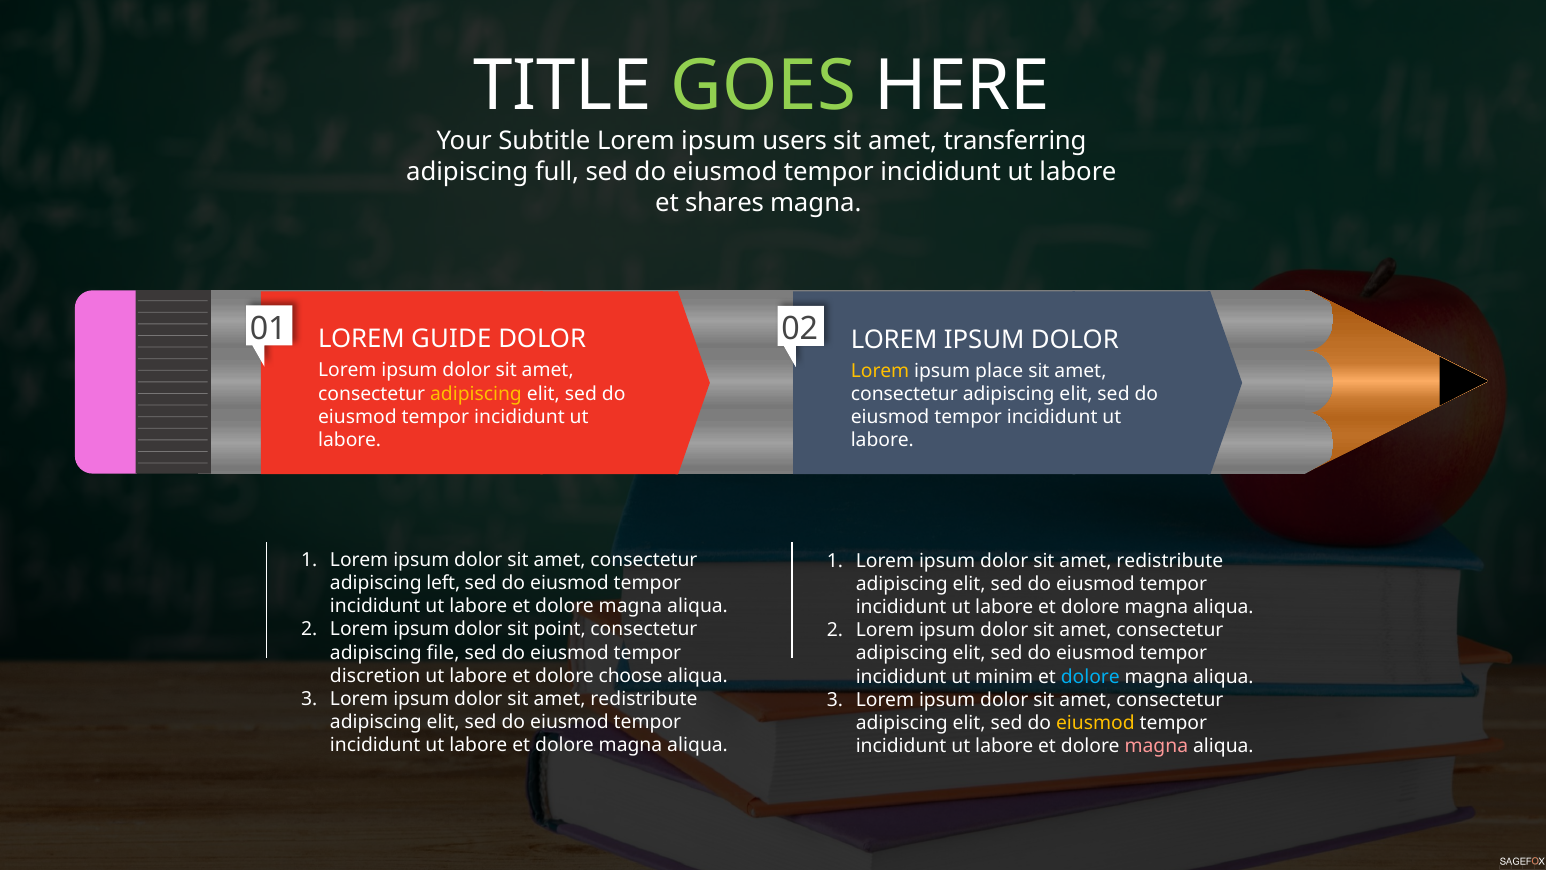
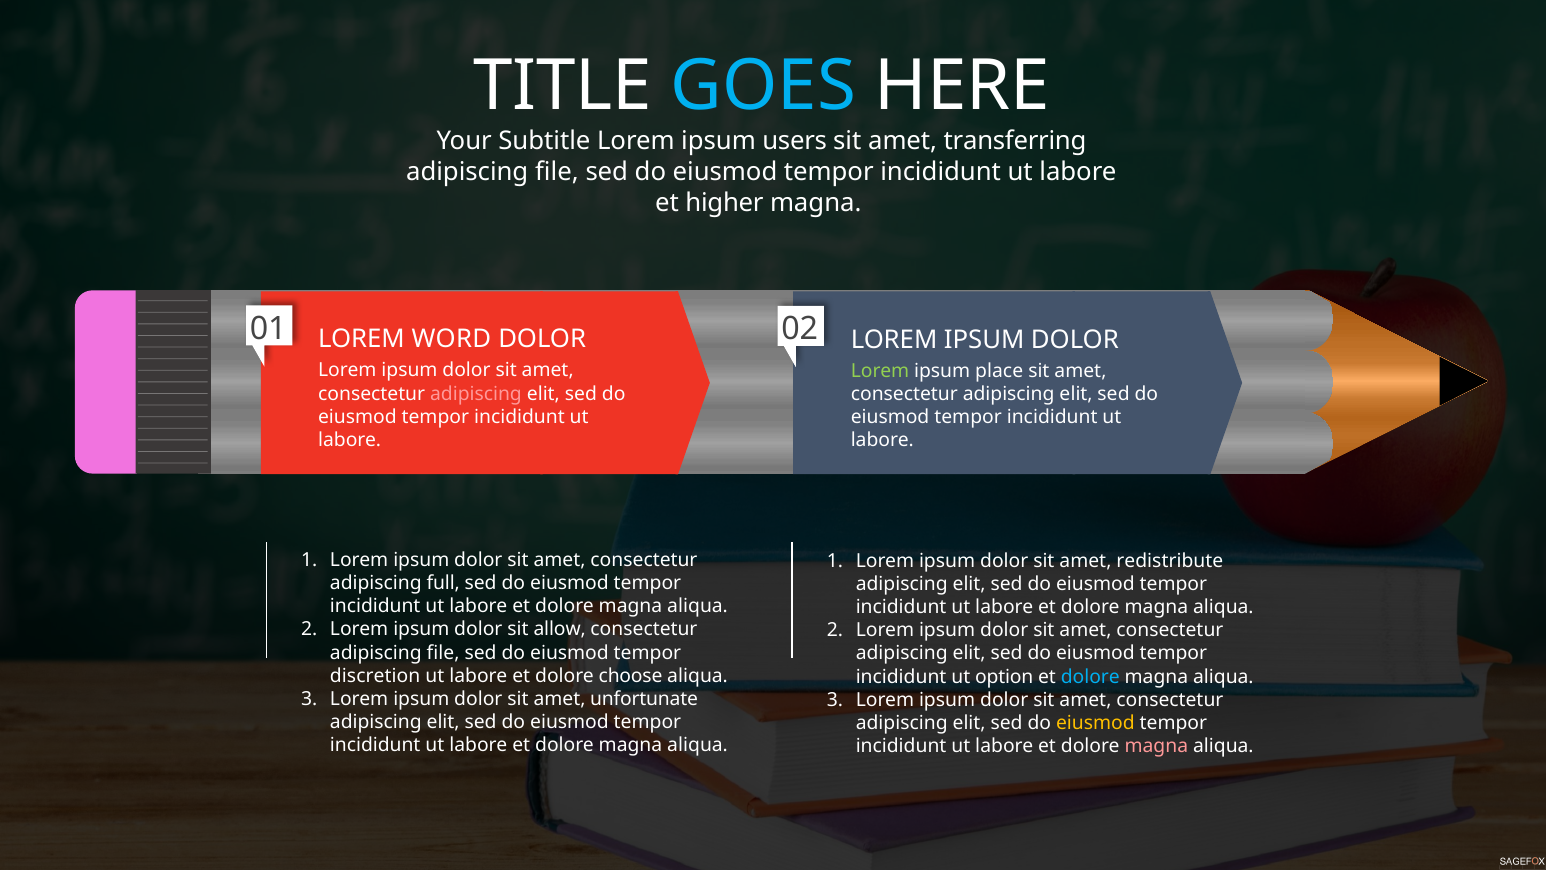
GOES colour: light green -> light blue (763, 86)
full: full -> file (557, 172)
shares: shares -> higher (724, 203)
GUIDE: GUIDE -> WORD (451, 339)
Lorem colour: yellow -> light green (880, 371)
adipiscing colour: yellow -> pink (476, 394)
left: left -> full (443, 583)
point: point -> allow (560, 629)
minim: minim -> option (1004, 676)
redistribute: redistribute -> unfortunate (644, 699)
